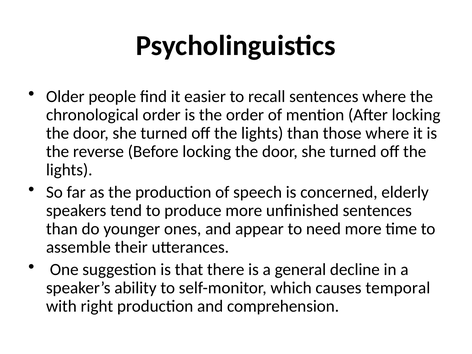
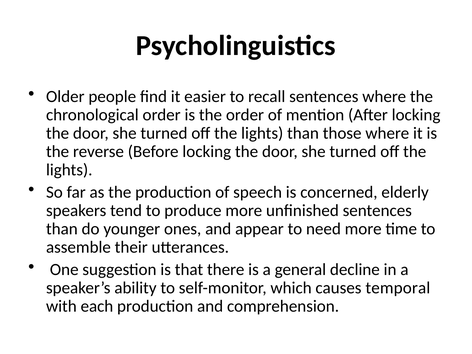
right: right -> each (97, 306)
